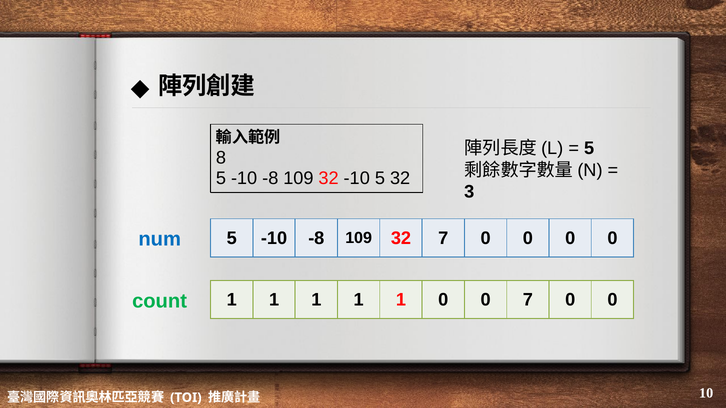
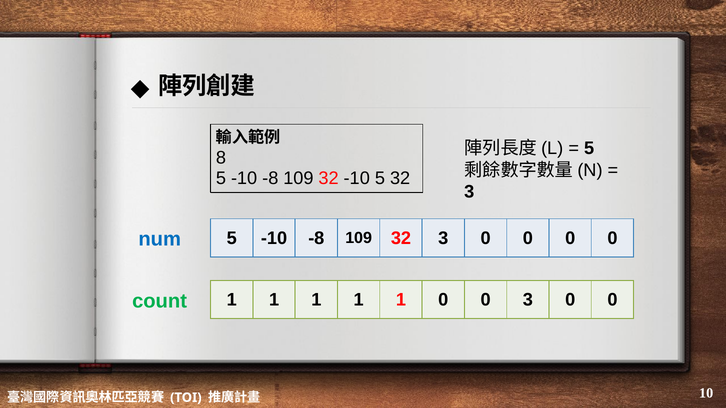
32 7: 7 -> 3 (443, 238)
0 7: 7 -> 3 (528, 300)
